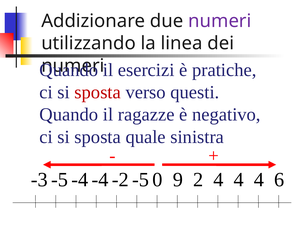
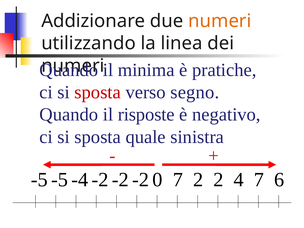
numeri colour: purple -> orange (220, 21)
esercizi: esercizi -> minima (146, 70)
questi: questi -> segno (195, 92)
ragazze: ragazze -> risposte (146, 115)
-3: -3 -> -5 (39, 180)
-4: -4 -> -2 (100, 180)
-5: -5 -> -2 (141, 180)
0 9: 9 -> 7 (178, 180)
2 4: 4 -> 2 (218, 180)
4: 4 -> 7 (259, 180)
